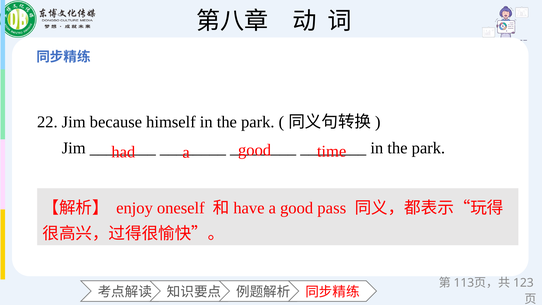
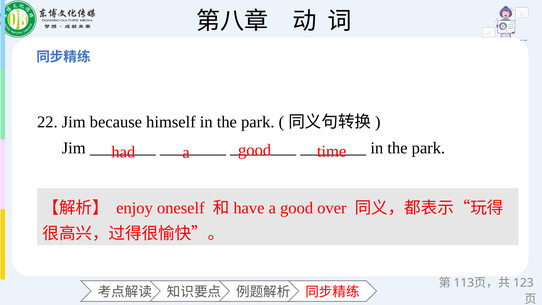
pass: pass -> over (332, 208)
